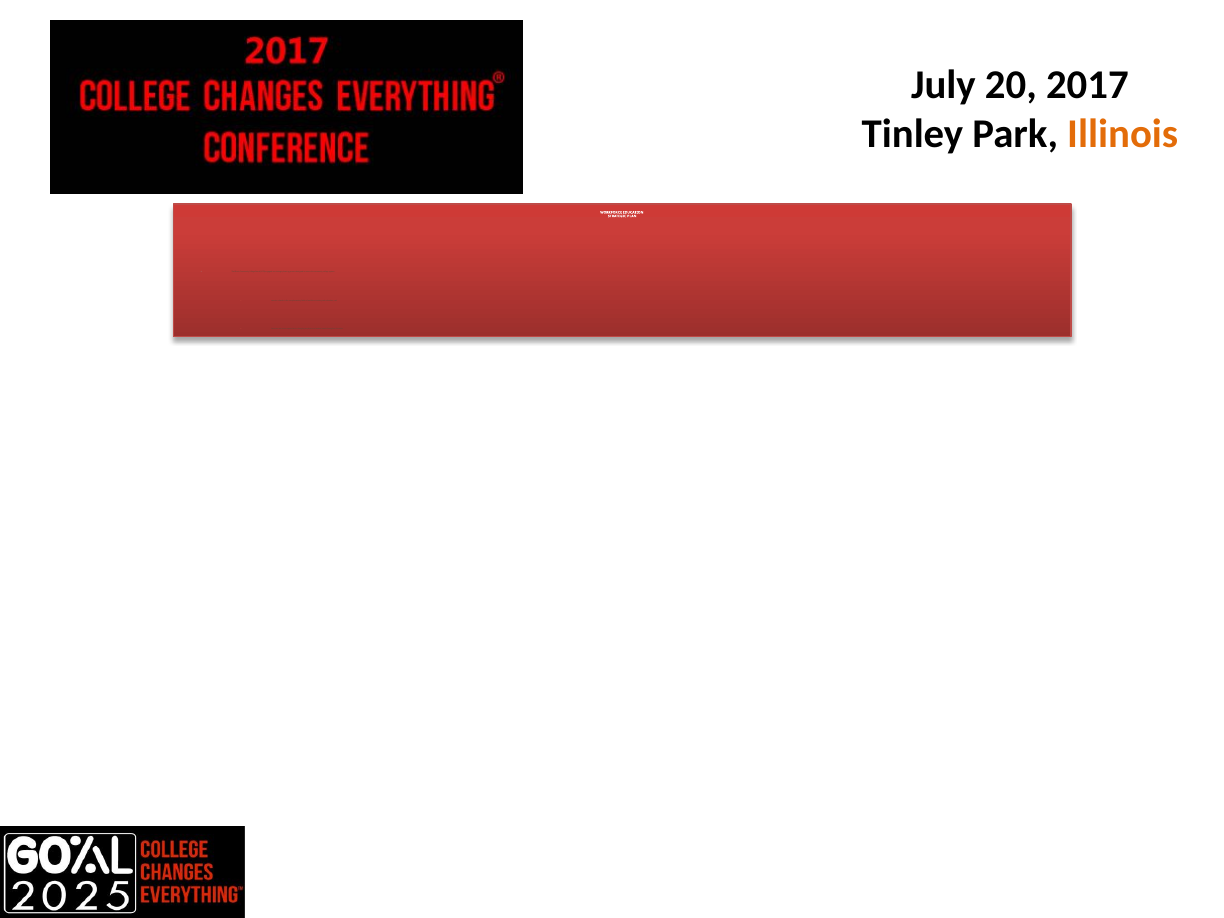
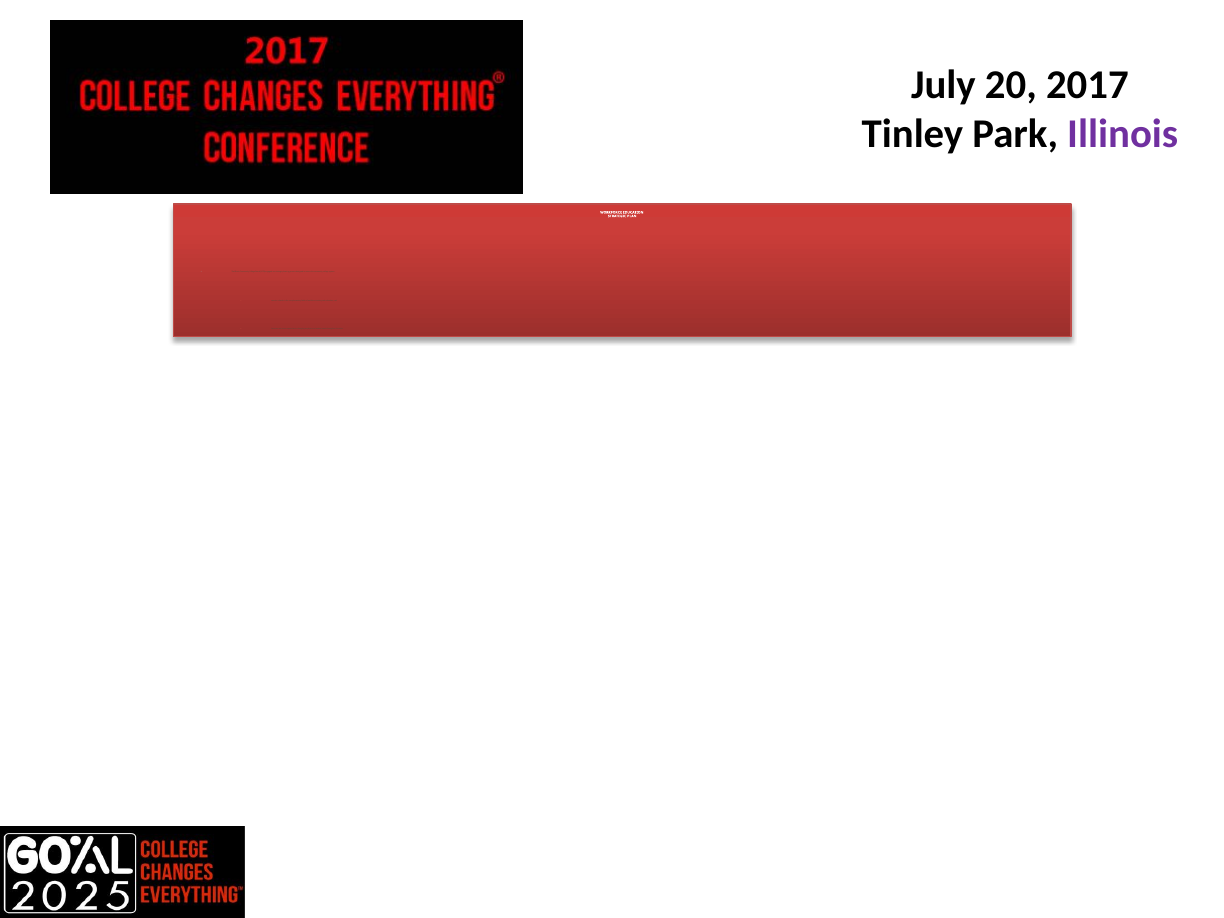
Illinois colour: orange -> purple (1123, 134)
